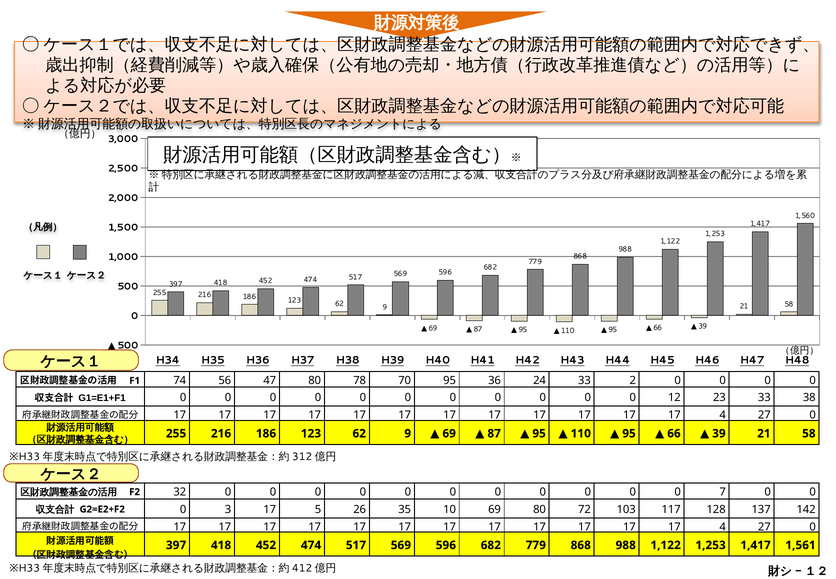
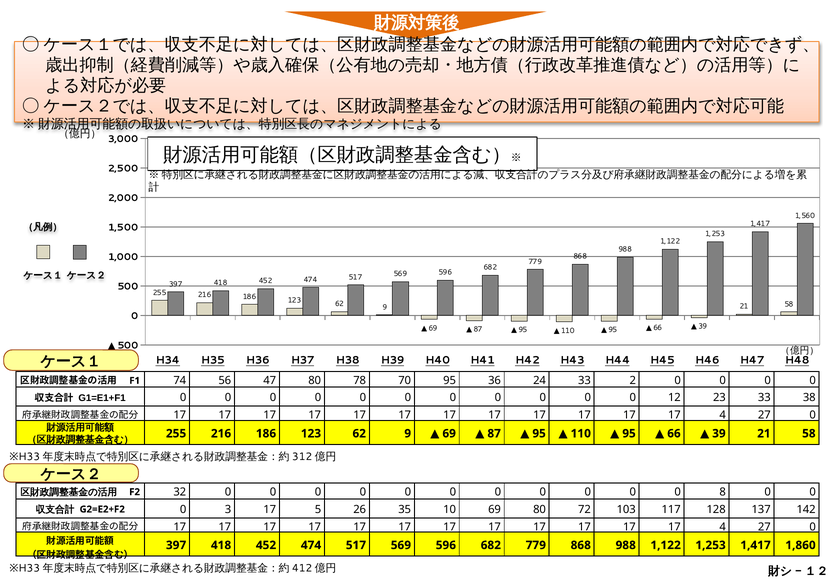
7: 7 -> 8 (723, 492)
1,561: 1,561 -> 1,860 (801, 545)
